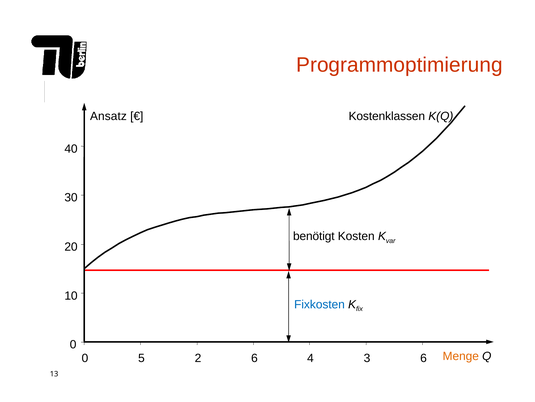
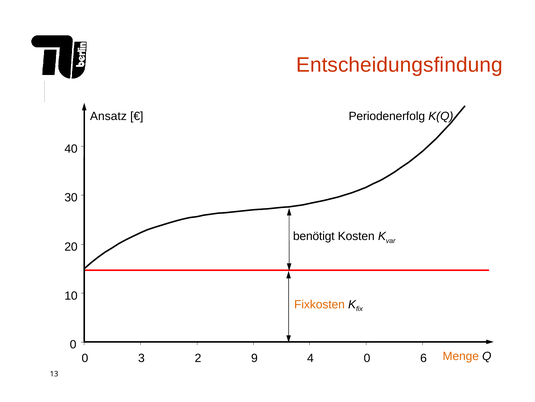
Programmoptimierung: Programmoptimierung -> Entscheidungsfindung (399, 65)
Kostenklassen: Kostenklassen -> Periodenerfolg (387, 116)
Fixkosten colour: blue -> orange (319, 304)
5: 5 -> 3 (141, 358)
2 6: 6 -> 9 (254, 358)
4 3: 3 -> 0 (367, 358)
